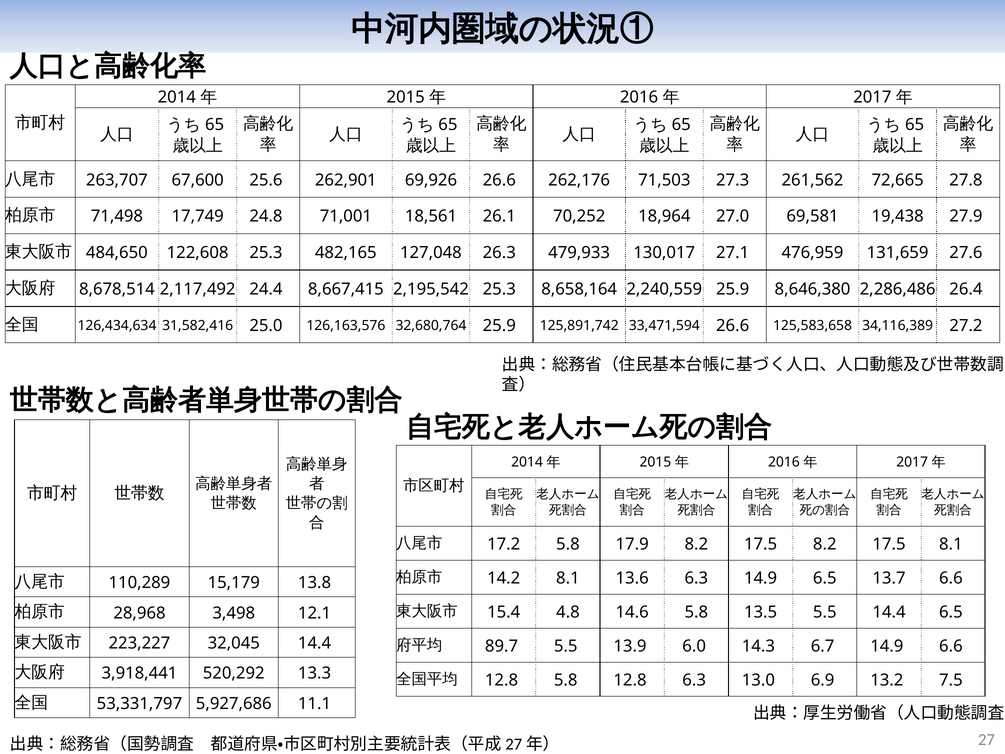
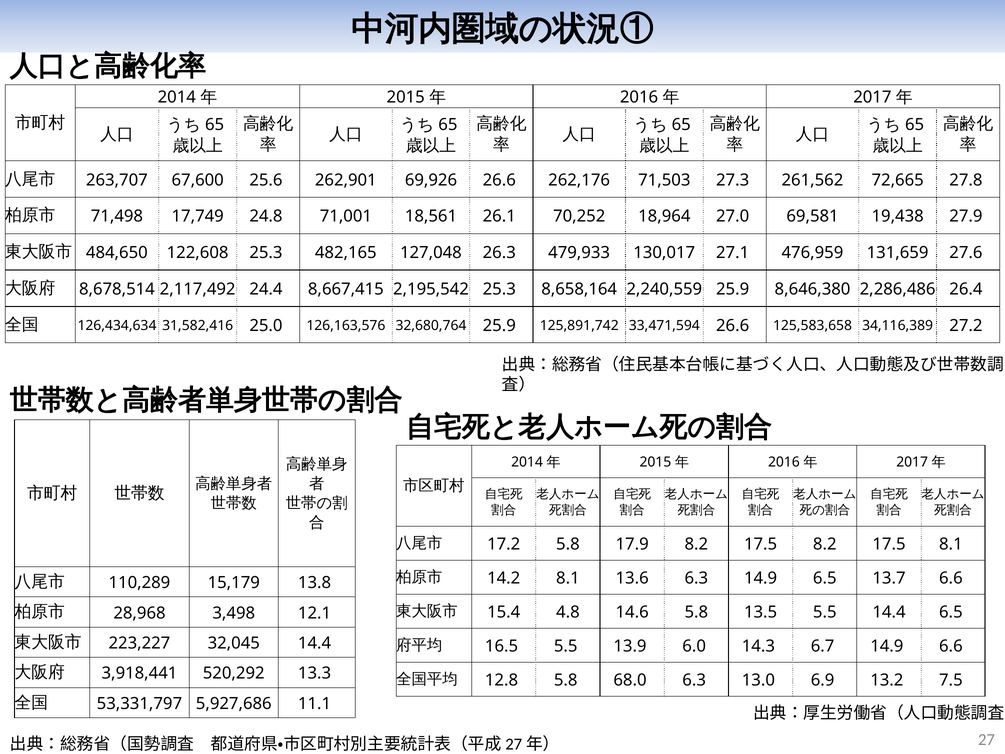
89.7: 89.7 -> 16.5 (502, 646)
5.8 12.8: 12.8 -> 68.0 (630, 680)
